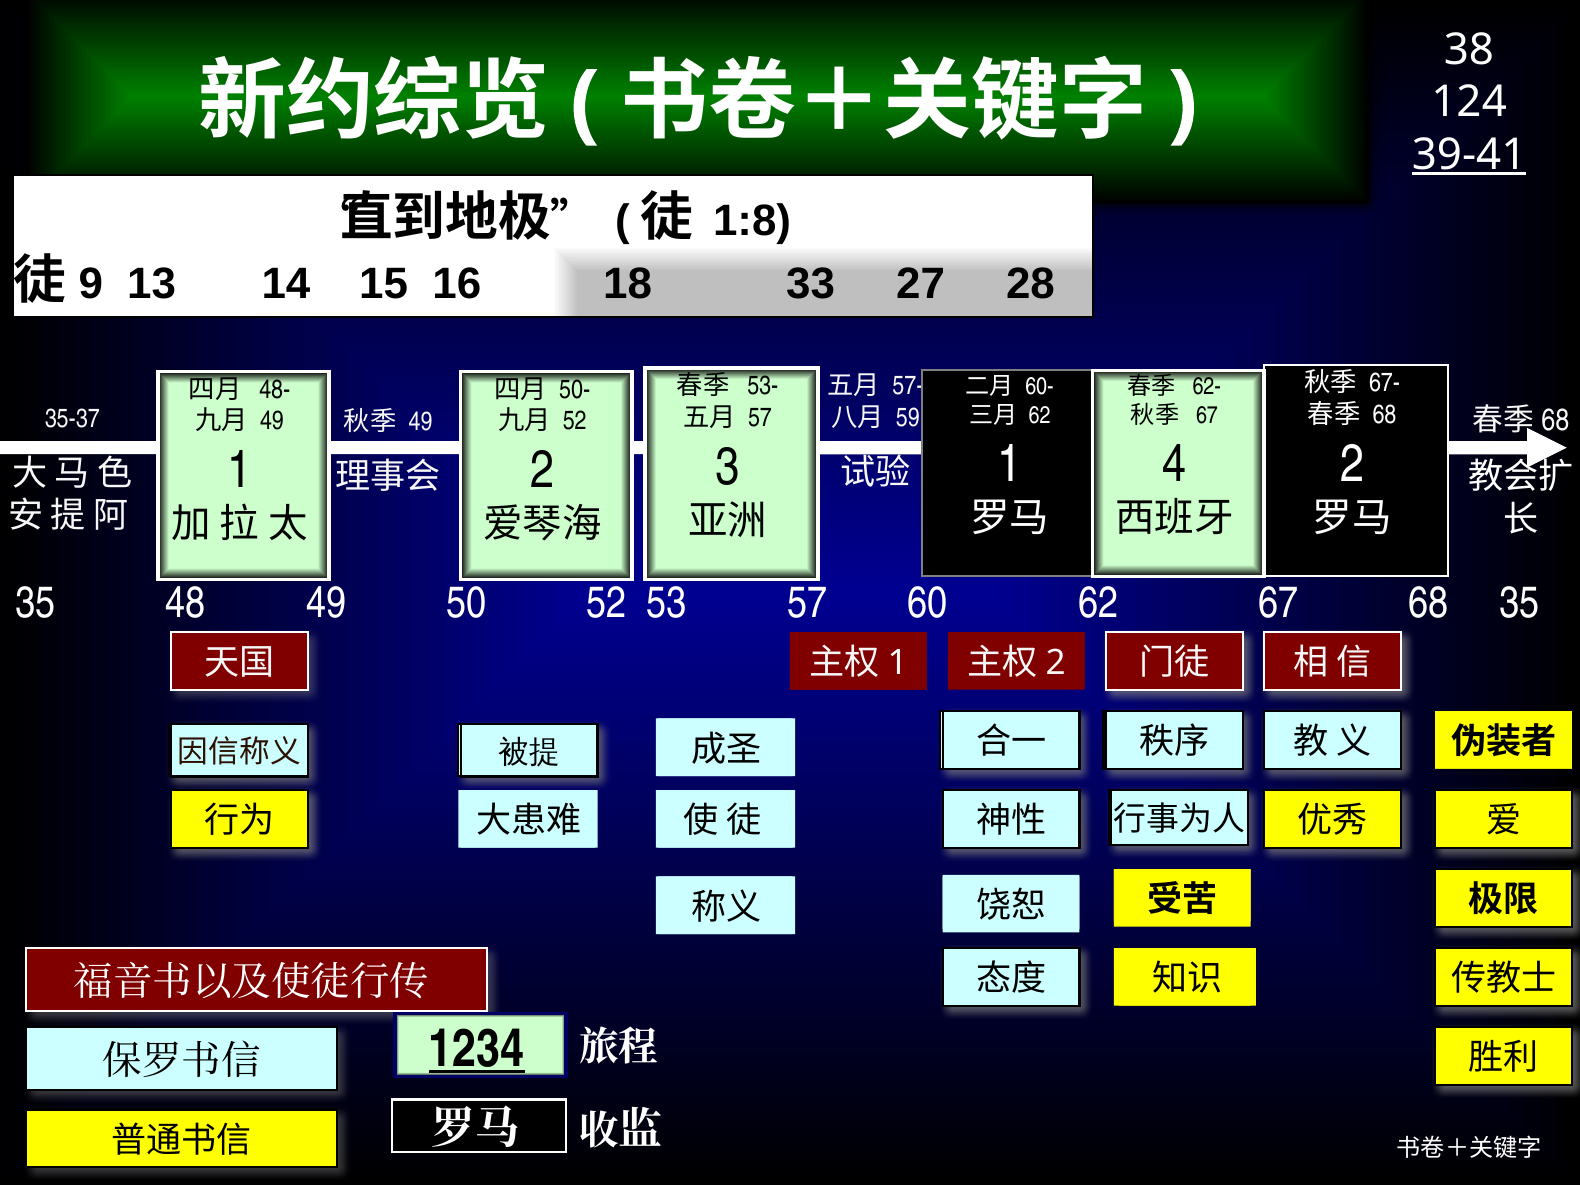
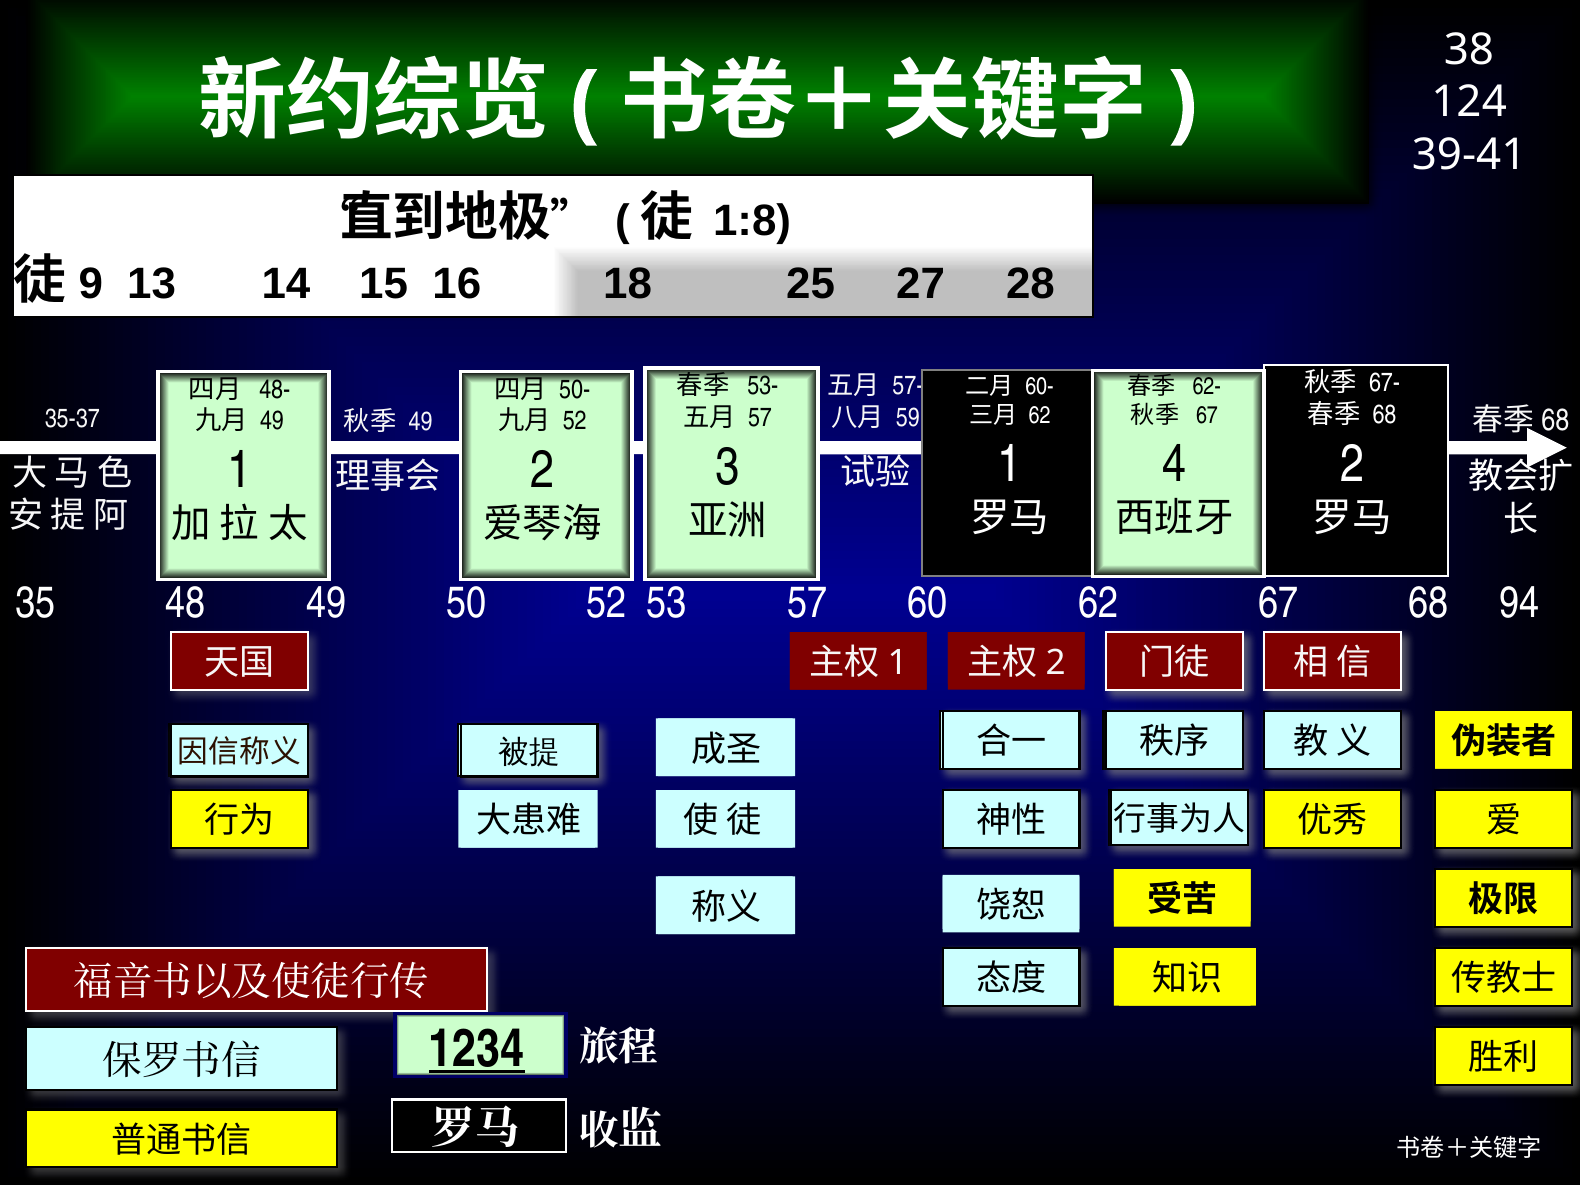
39-41 underline: present -> none (1469, 155)
33: 33 -> 25 (811, 284)
68 35: 35 -> 94 (1519, 603)
